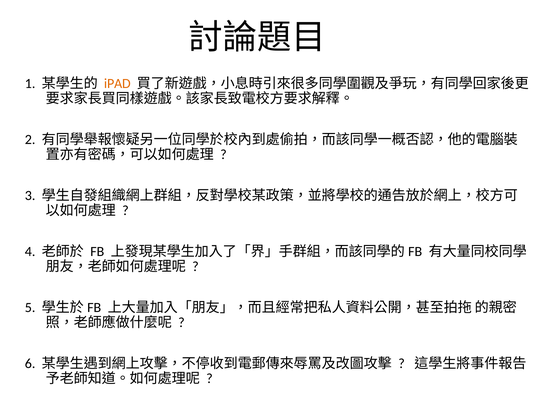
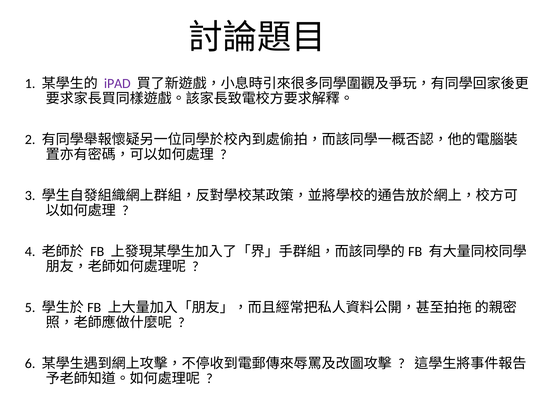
iPAD colour: orange -> purple (117, 83)
